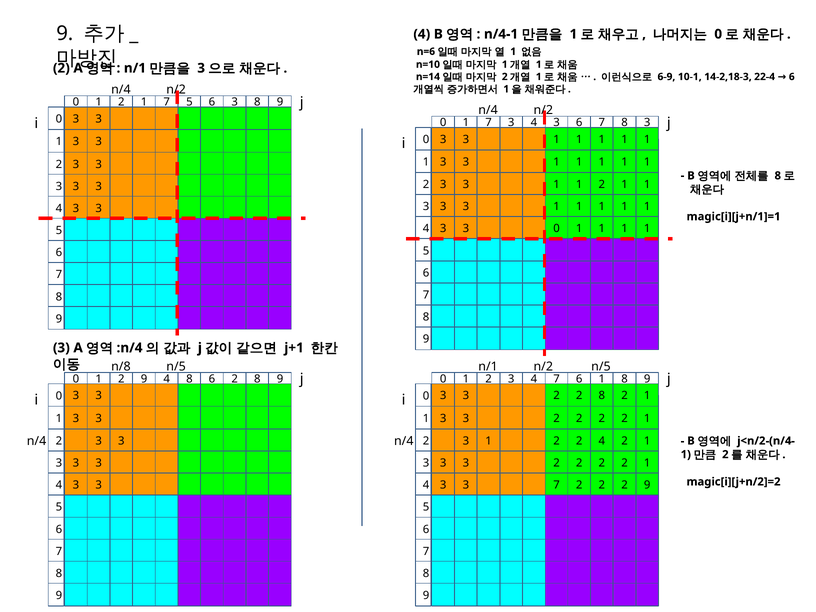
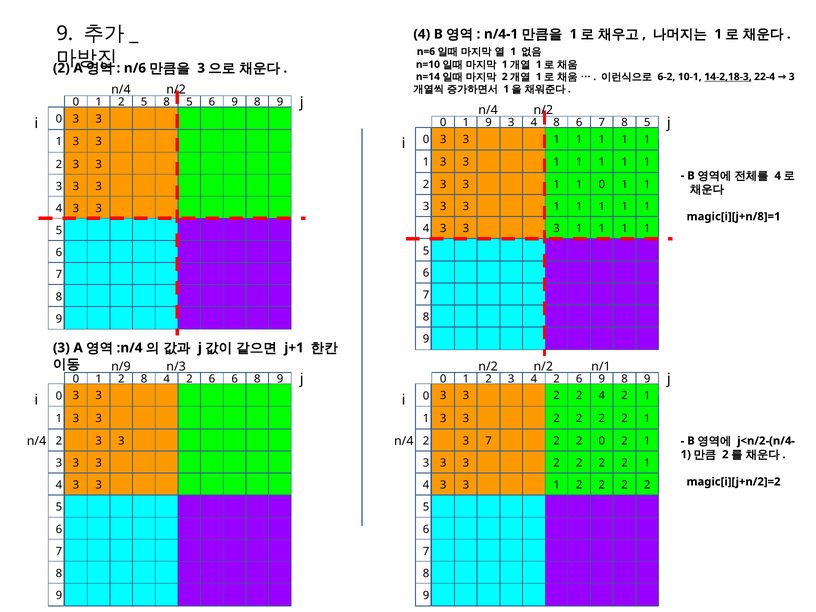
0: 0 -> 1 (718, 34)
n/1: n/1 -> n/6 (135, 68)
6-9: 6-9 -> 6-2 (666, 77)
14-2,18-3 underline: none -> present (728, 77)
22-4 6: 6 -> 3 (792, 77)
1: 1 -> 5 (144, 102)
0 7: 7 -> 8 (167, 102)
3: 3 -> 9 (235, 102)
1 7: 7 -> 9 (489, 123)
4 3: 3 -> 8 (557, 123)
7 8 3: 3 -> 5 (647, 123)
8: 8 -> 4 (778, 176)
2: 2 -> 0 (602, 185)
magic[i][j+n/1]=1: magic[i][j+n/1]=1 -> magic[i][j+n/8]=1 (734, 217)
0: 0 -> 3 (557, 229)
n/8: n/8 -> n/9 (121, 366)
n/5: n/5 -> n/3 (176, 366)
n/1: n/1 -> n/2 (488, 366)
n/5: n/5 -> n/1 (601, 366)
1 2 9: 9 -> 8 (144, 379)
8: 8 -> 2 (189, 379)
6 2: 2 -> 6 (235, 379)
7: 7 -> 2 (557, 379)
1: 1 -> 9 (602, 379)
8: 8 -> 4 (602, 396)
1: 1 -> 7 (489, 441)
4: 4 -> 0 (602, 441)
7: 7 -> 1 (557, 485)
9: 9 -> 2 (647, 485)
